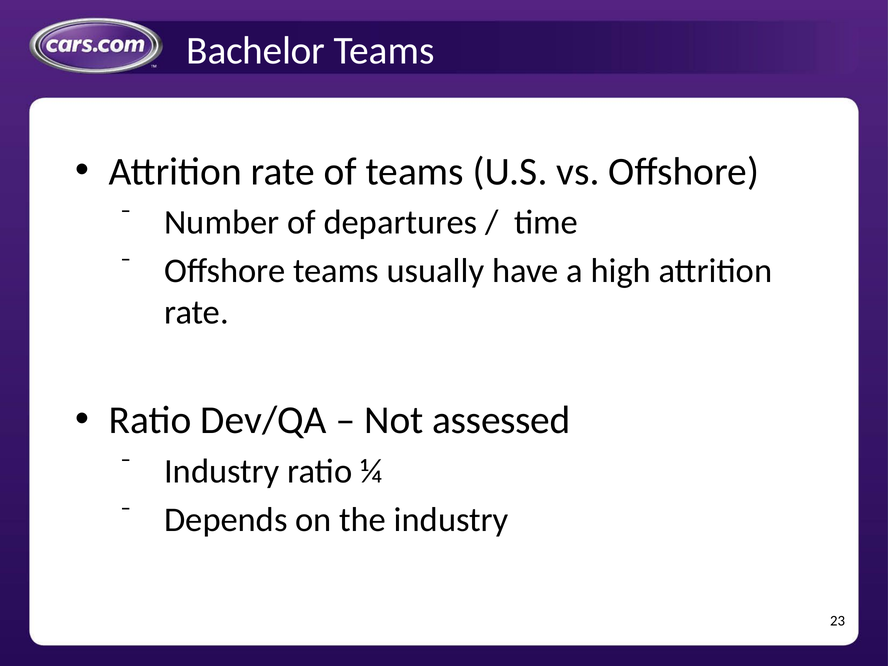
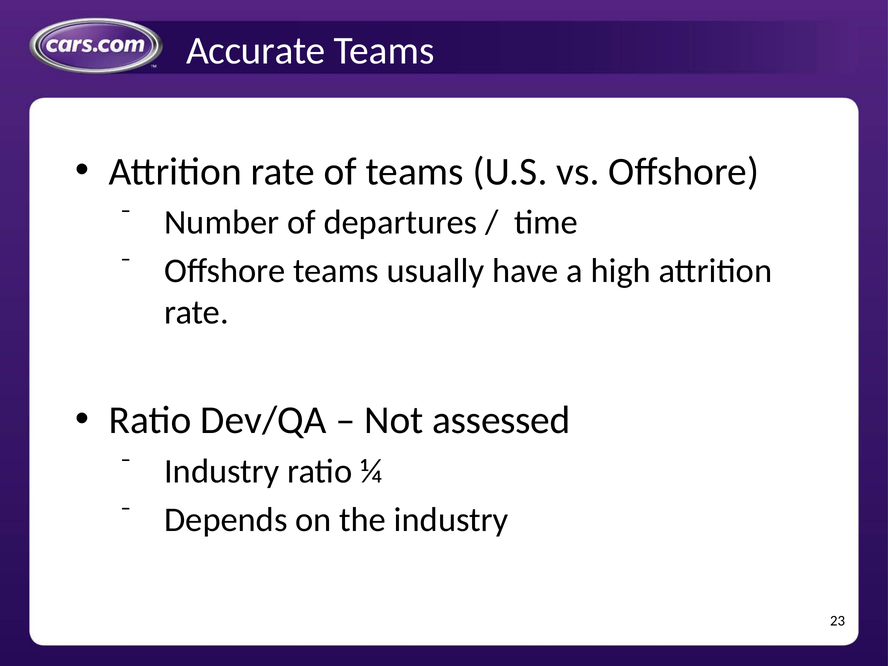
Bachelor: Bachelor -> Accurate (256, 51)
